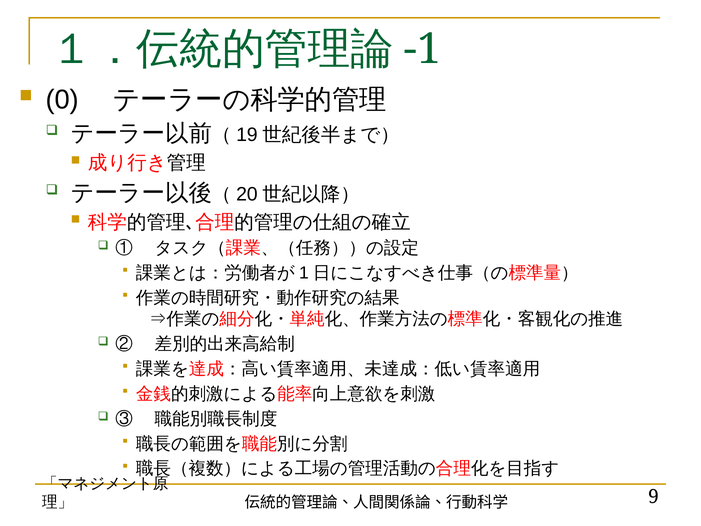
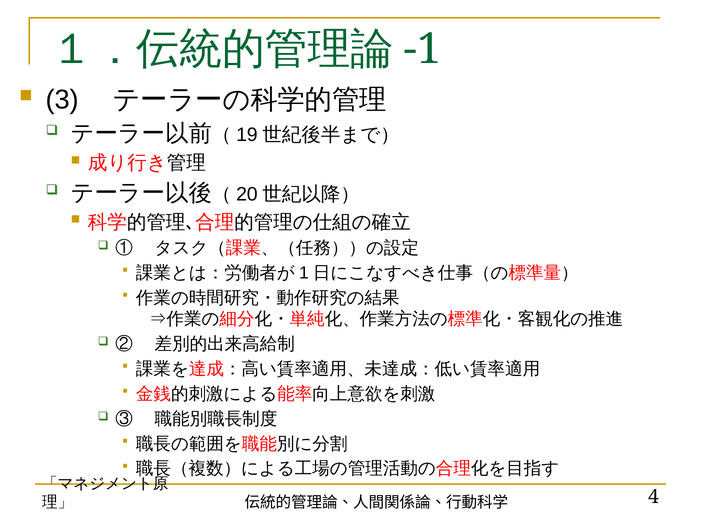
0: 0 -> 3 (62, 100)
9: 9 -> 4 (654, 497)
